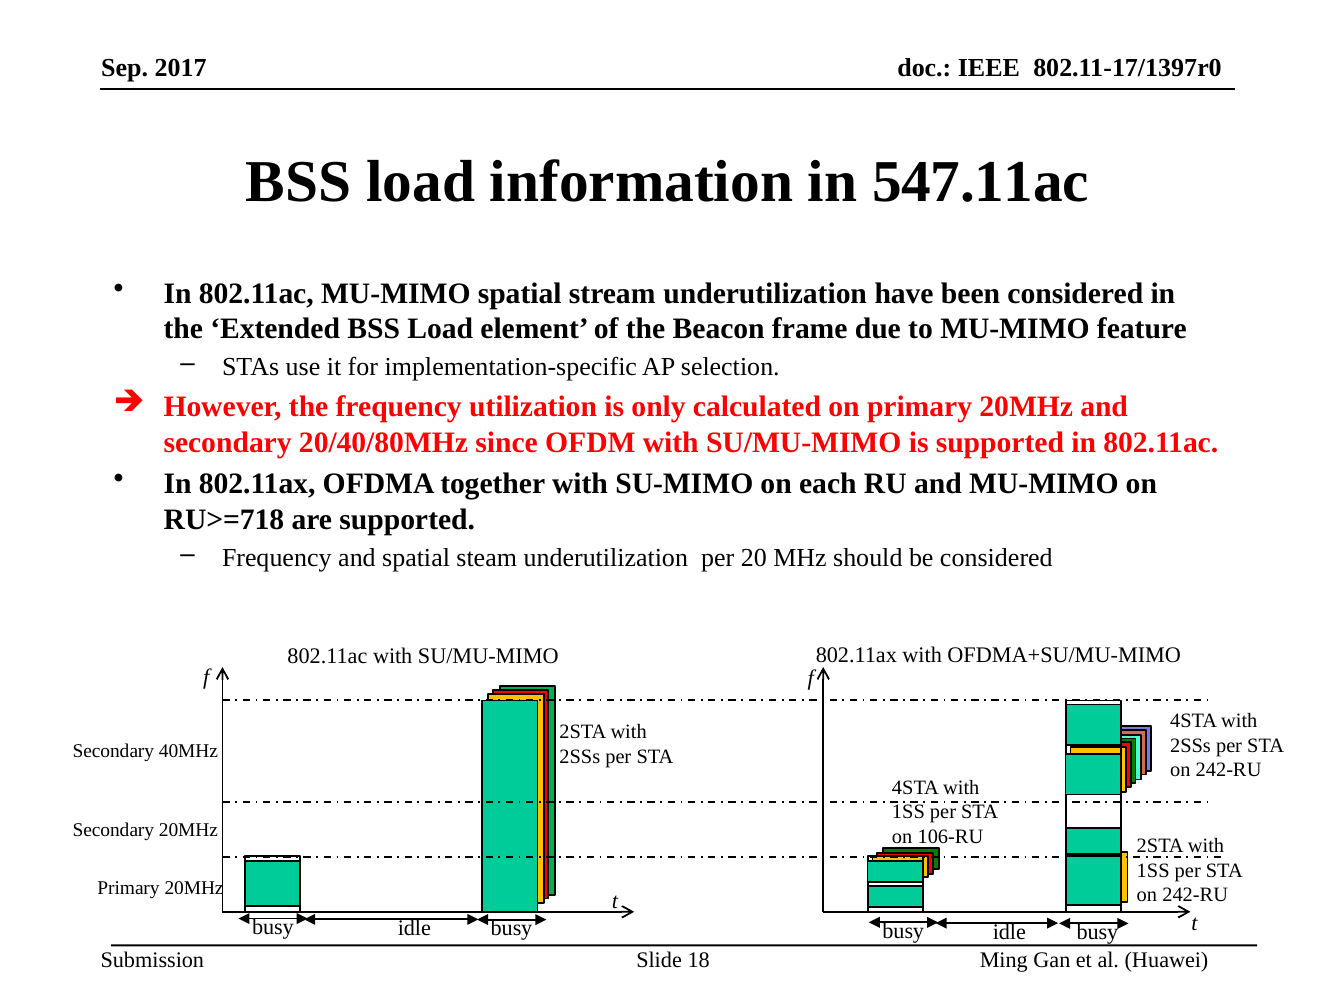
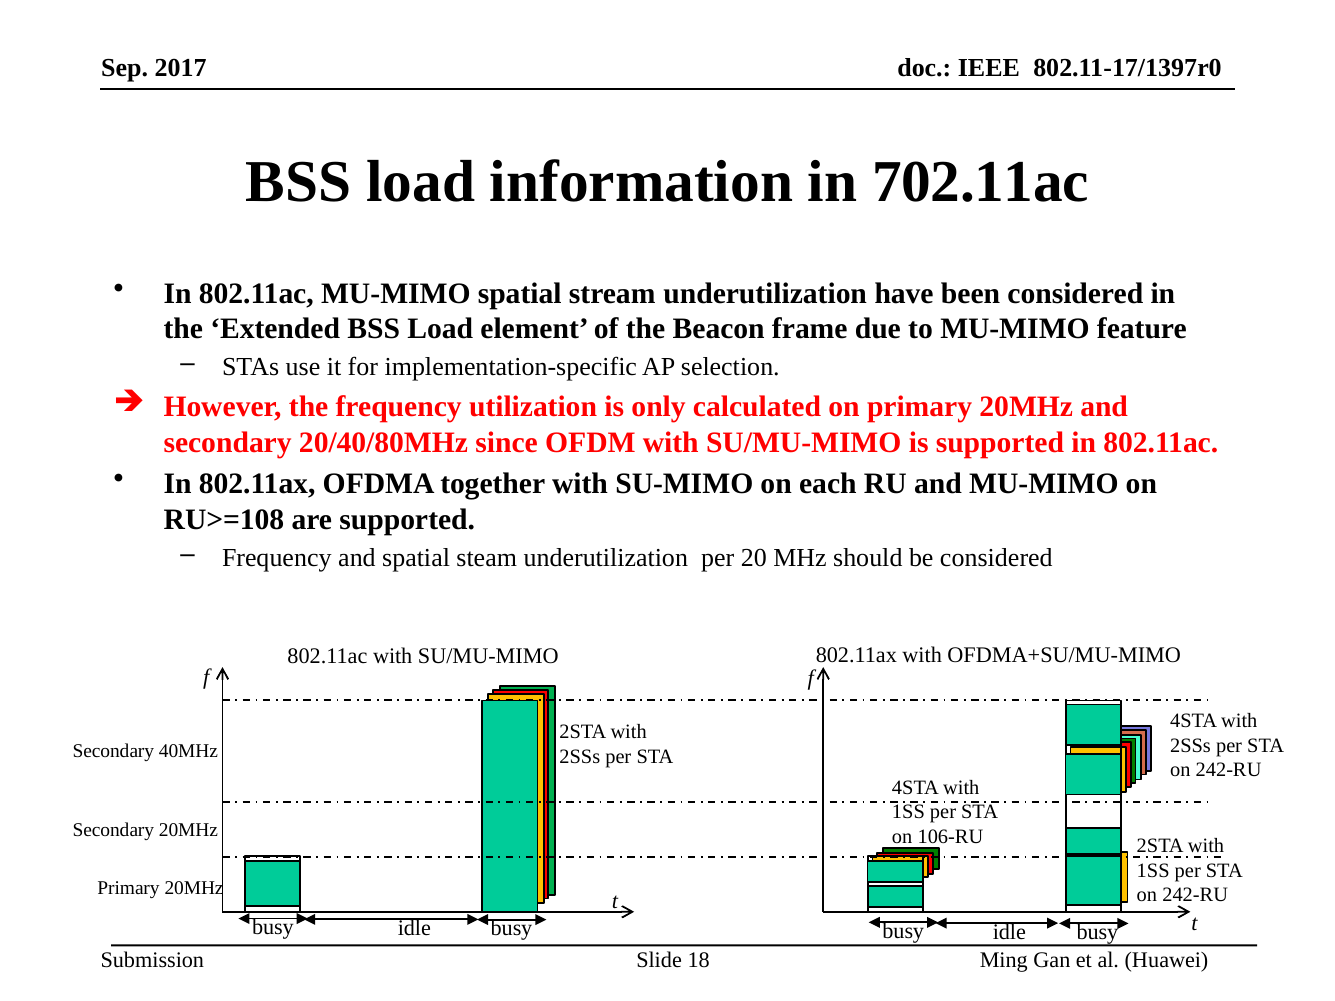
547.11ac: 547.11ac -> 702.11ac (981, 182)
RU>=718: RU>=718 -> RU>=108 (224, 520)
